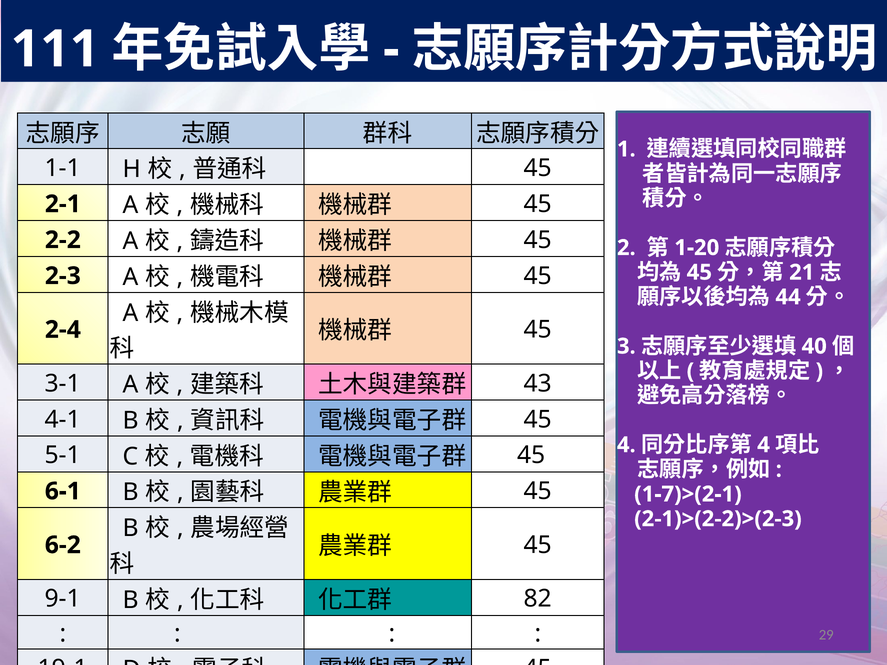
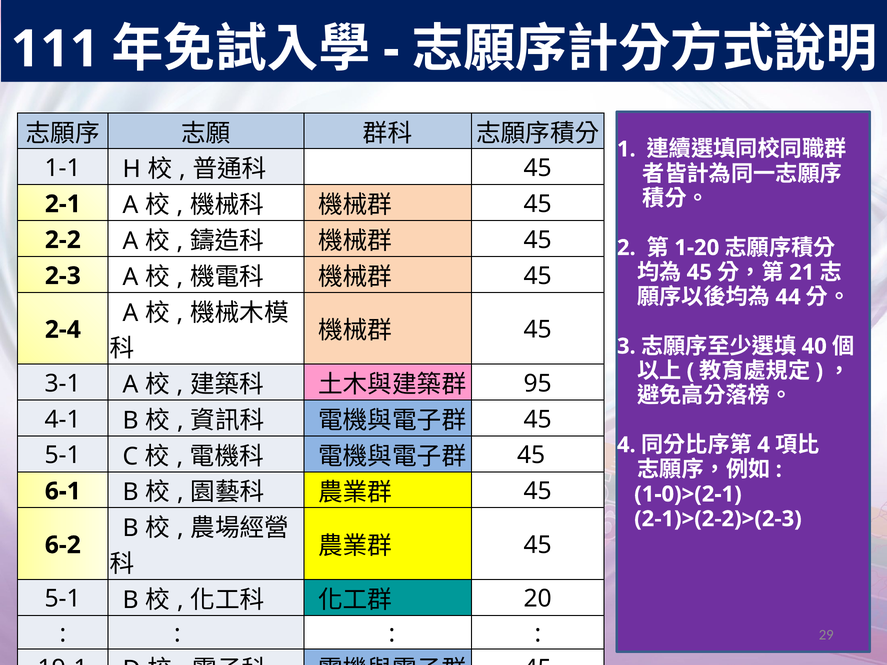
43: 43 -> 95 (538, 384)
1-7)>(2-1: 1-7)>(2-1 -> 1-0)>(2-1 (688, 494)
9-1: 9-1 -> 5-1 (63, 599)
82: 82 -> 20 (538, 599)
